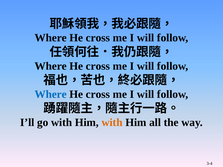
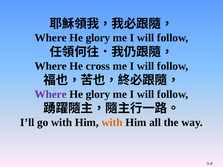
cross: cross -> glory (98, 38)
Where colour: blue -> purple (51, 94)
cross: cross -> glory (98, 94)
